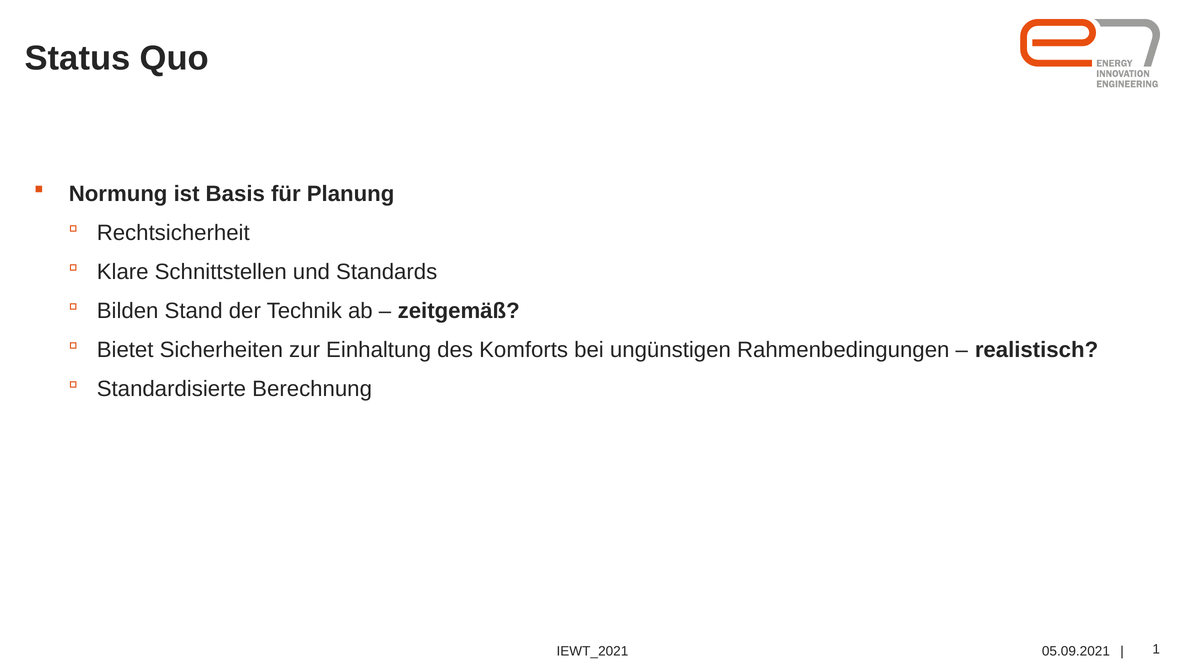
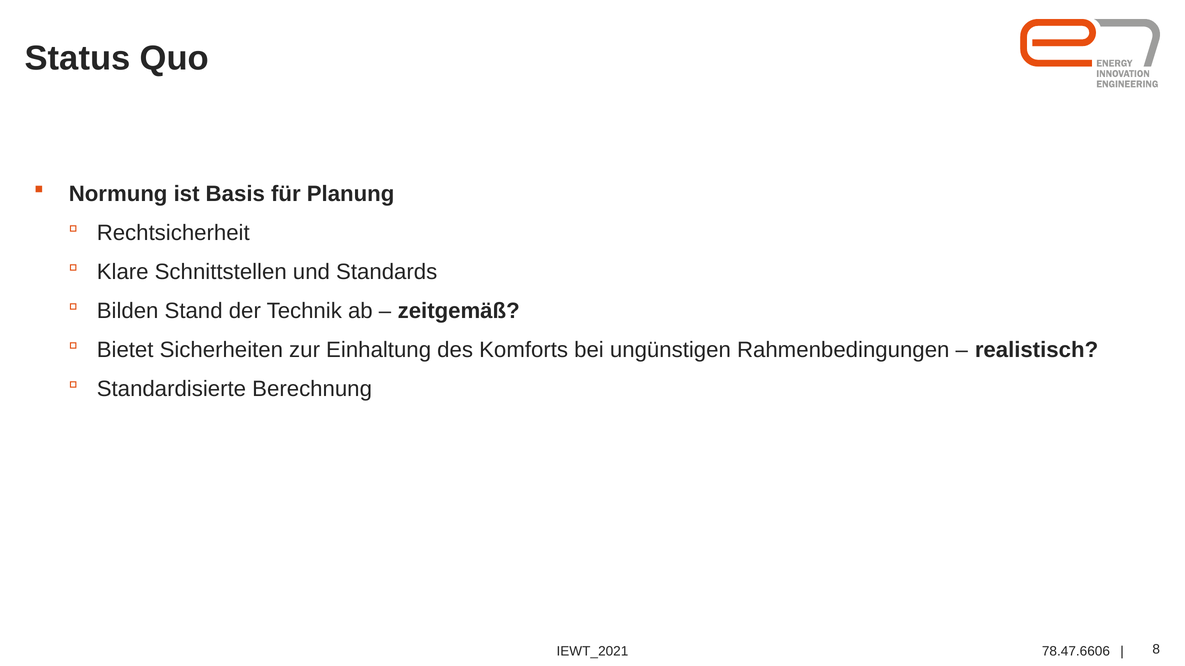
05.09.2021: 05.09.2021 -> 78.47.6606 (1076, 652)
1: 1 -> 8 (1156, 650)
